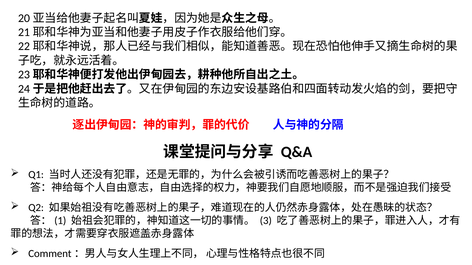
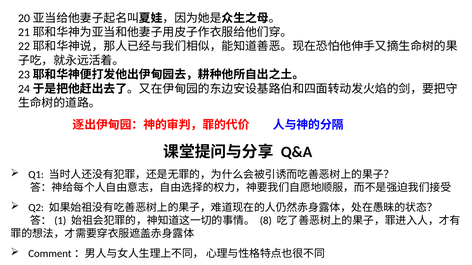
3: 3 -> 8 (266, 221)
